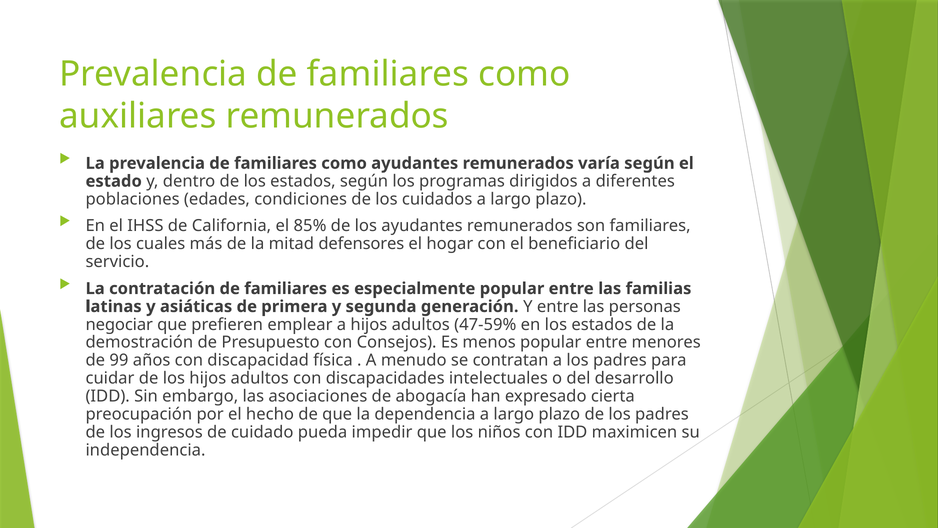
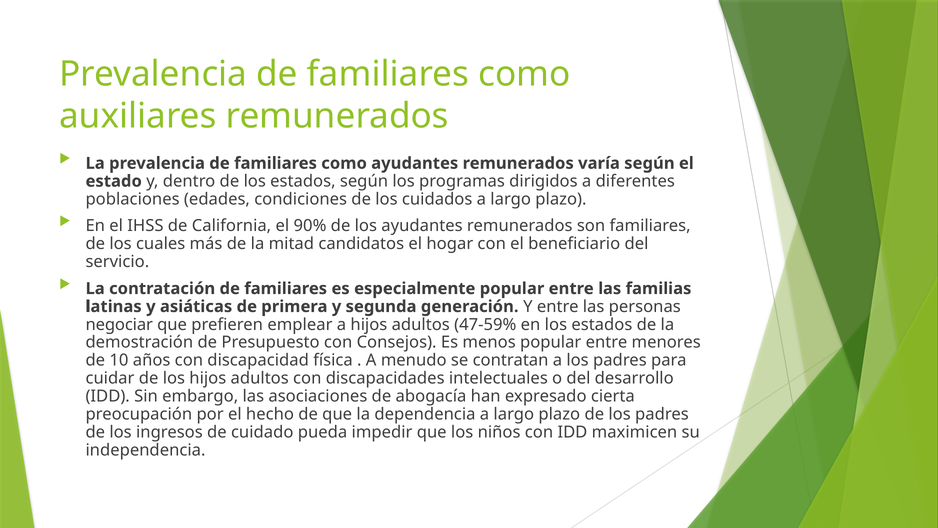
85%: 85% -> 90% (310, 226)
defensores: defensores -> candidatos (361, 244)
99: 99 -> 10 (119, 360)
